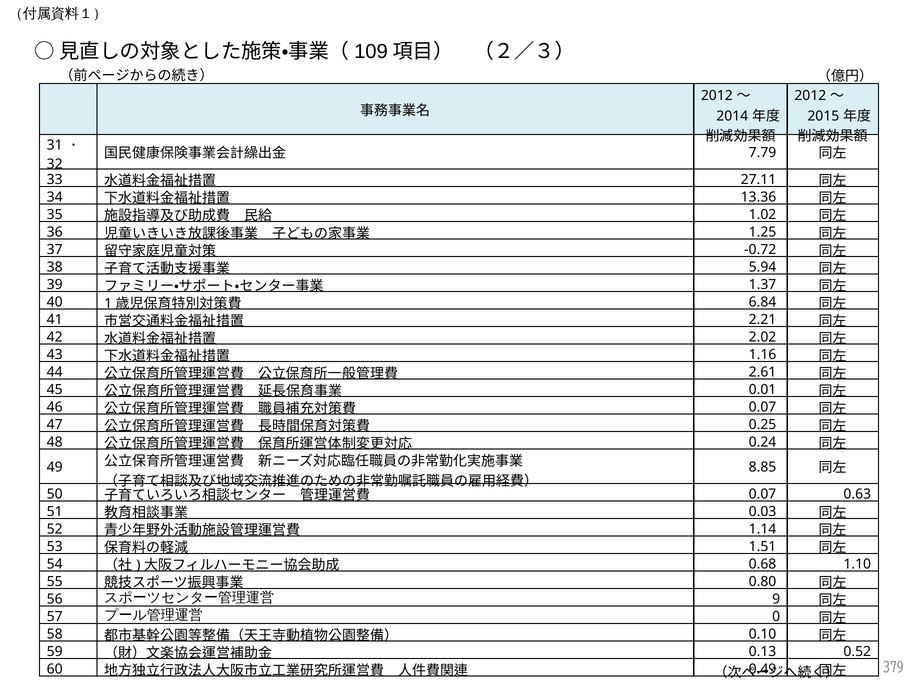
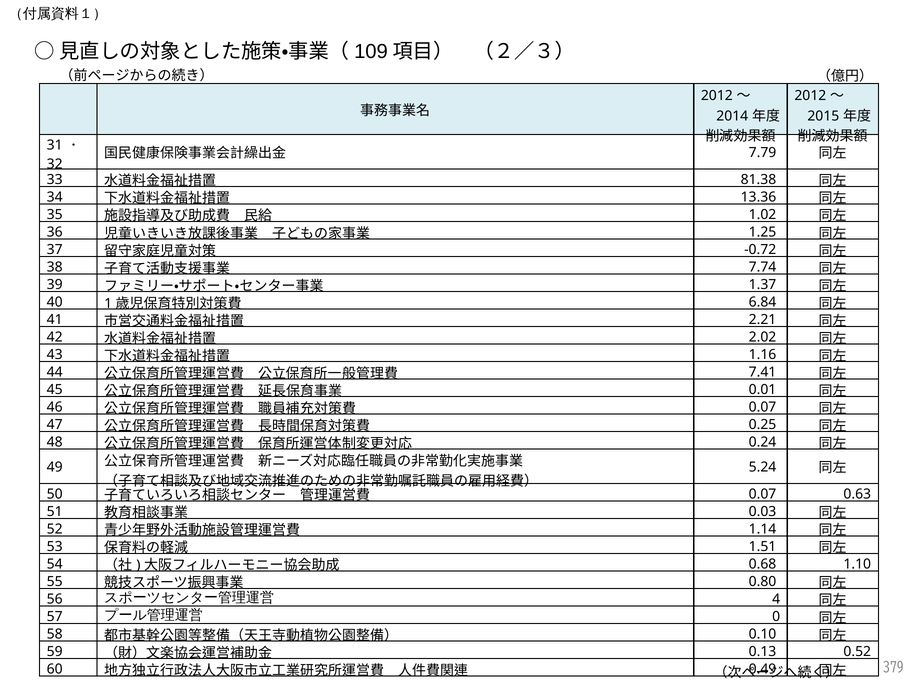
27.11: 27.11 -> 81.38 (758, 179)
5.94: 5.94 -> 7.74 (763, 267)
2.61: 2.61 -> 7.41 (763, 372)
8.85: 8.85 -> 5.24 (763, 467)
9: 9 -> 4 (776, 599)
